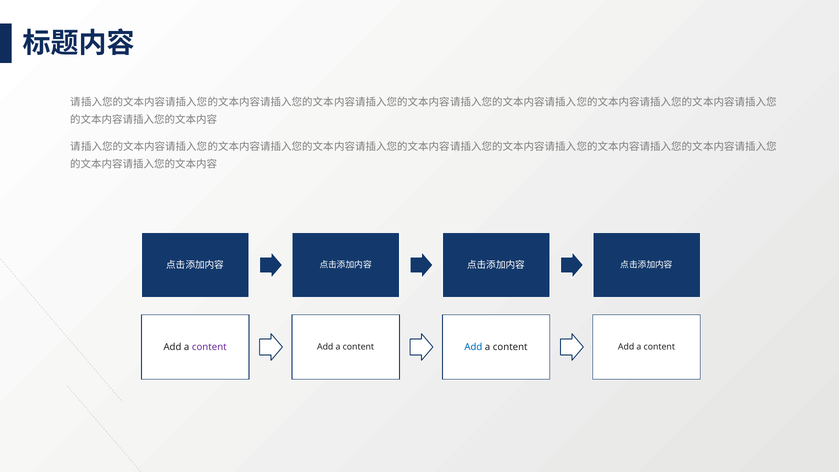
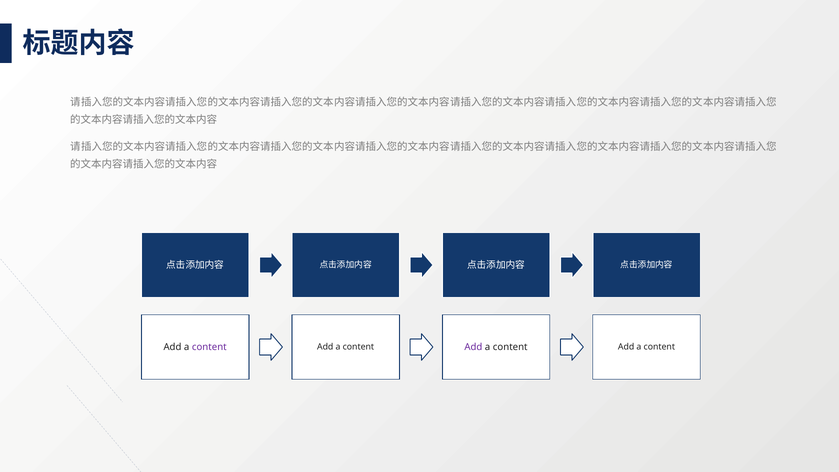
Add colour: blue -> purple (473, 347)
